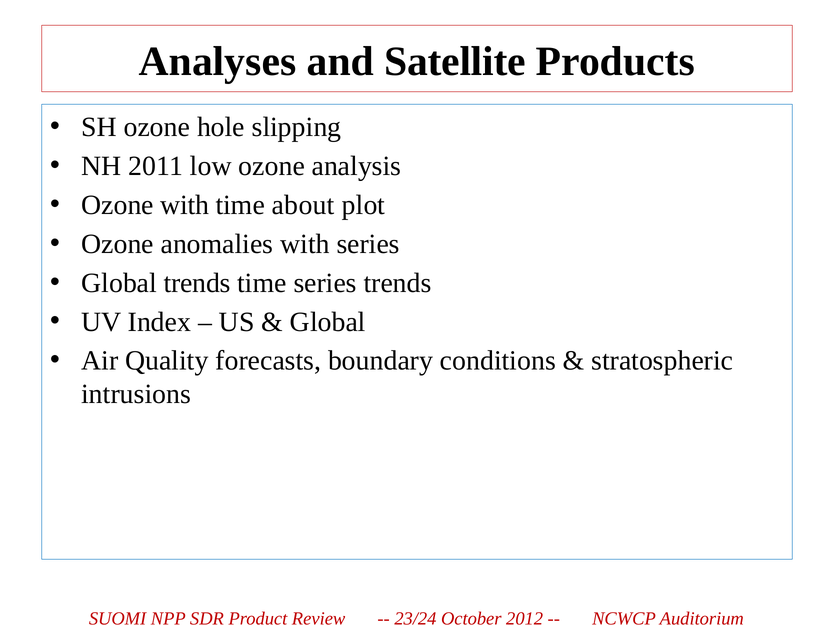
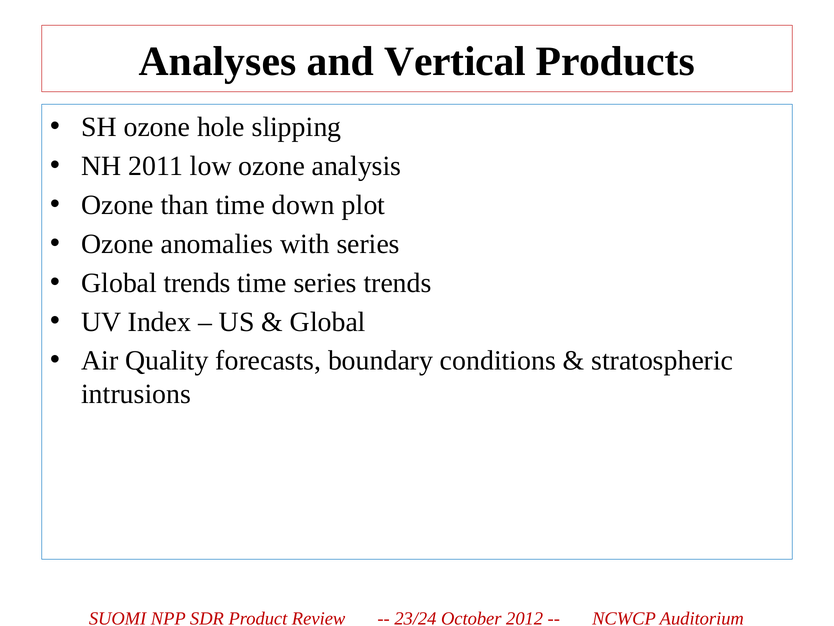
Satellite: Satellite -> Vertical (455, 61)
Ozone with: with -> than (185, 205)
about: about -> down (303, 205)
